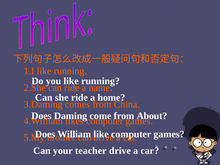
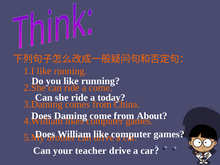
a name: name -> come (100, 88)
home: home -> today (112, 97)
